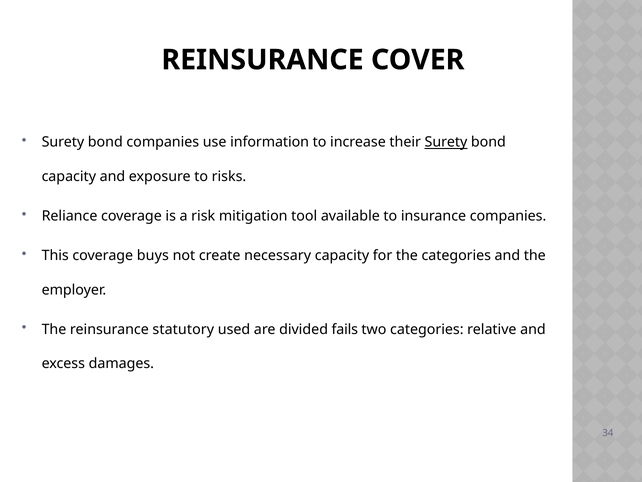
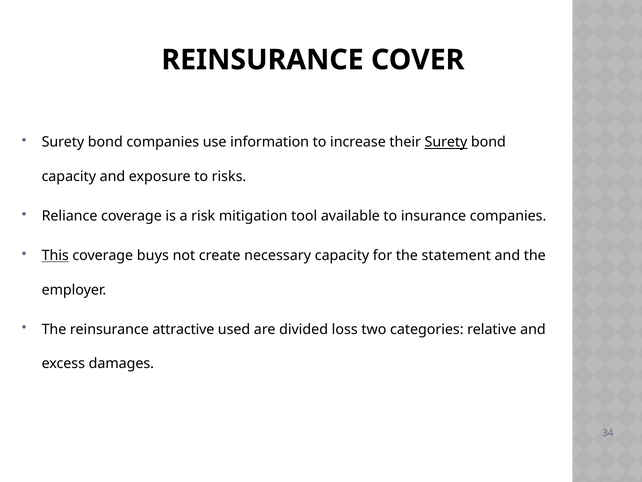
This underline: none -> present (55, 255)
the categories: categories -> statement (456, 255)
statutory: statutory -> attractive (183, 329)
fails: fails -> loss (345, 329)
